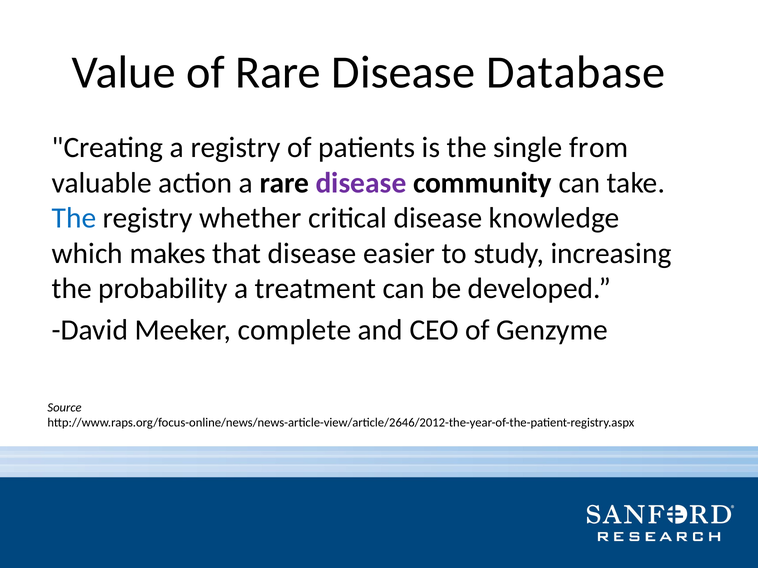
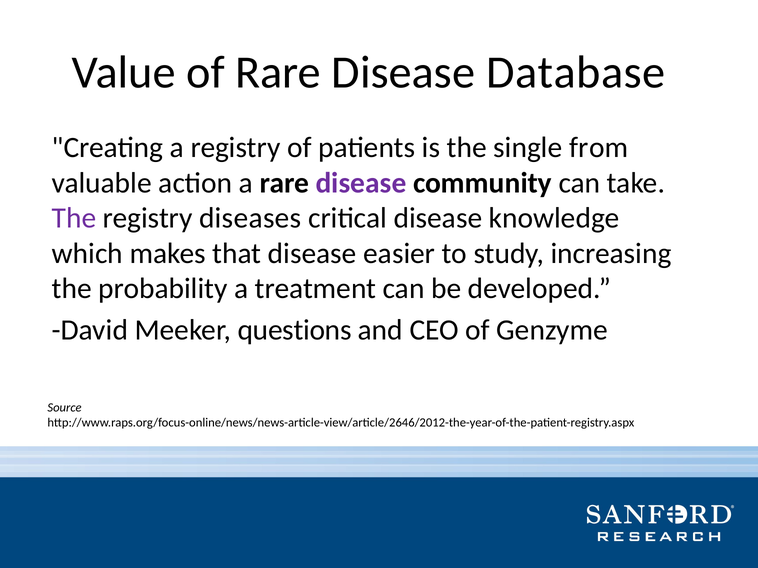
The colour: blue -> purple (74, 218)
whether: whether -> diseases (250, 218)
complete: complete -> questions (295, 330)
